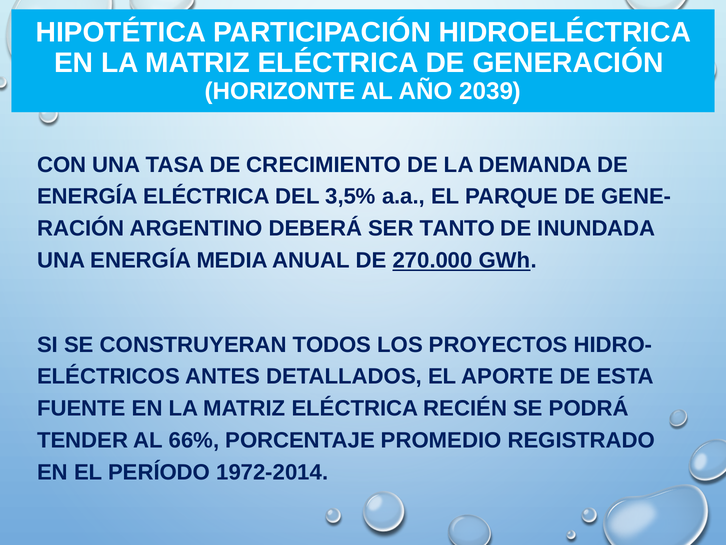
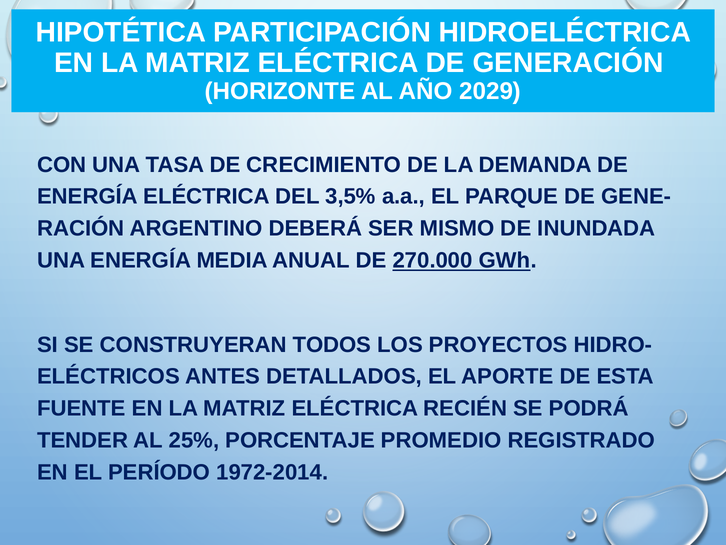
2039: 2039 -> 2029 (490, 91)
TANTO: TANTO -> MISMO (457, 228)
66%: 66% -> 25% (194, 440)
